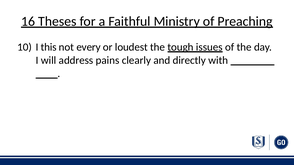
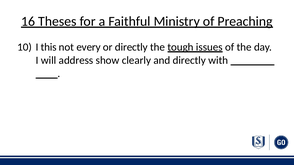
or loudest: loudest -> directly (131, 47)
pains: pains -> show (108, 60)
